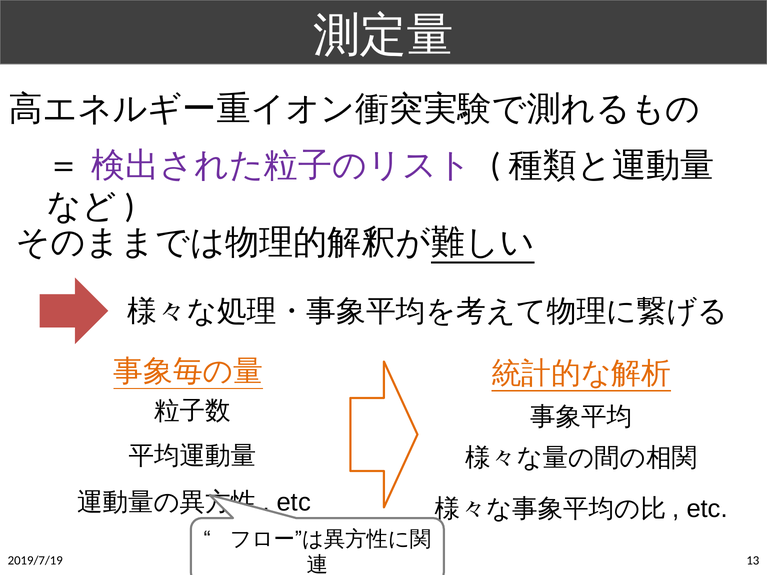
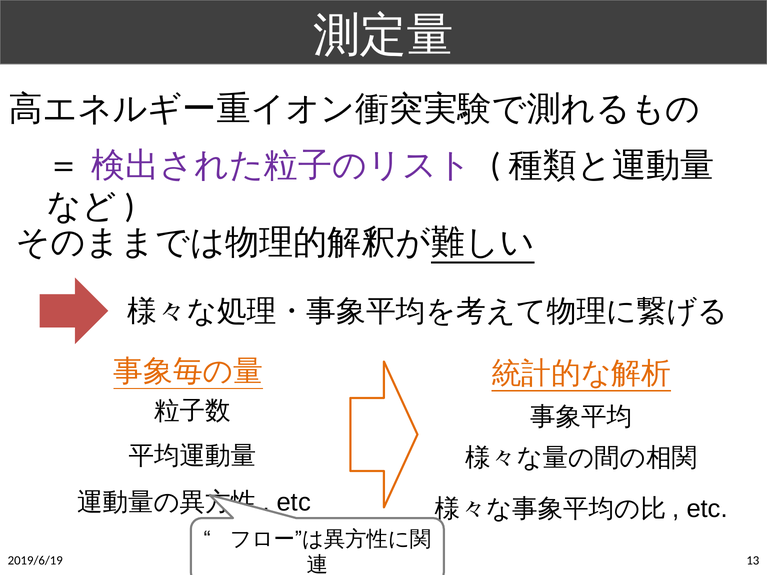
2019/7/19: 2019/7/19 -> 2019/6/19 (35, 561)
